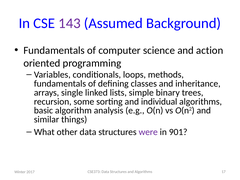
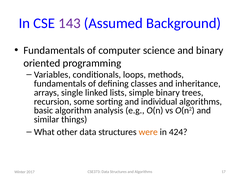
and action: action -> binary (210, 50)
were colour: purple -> orange (148, 132)
901: 901 -> 424 (178, 132)
